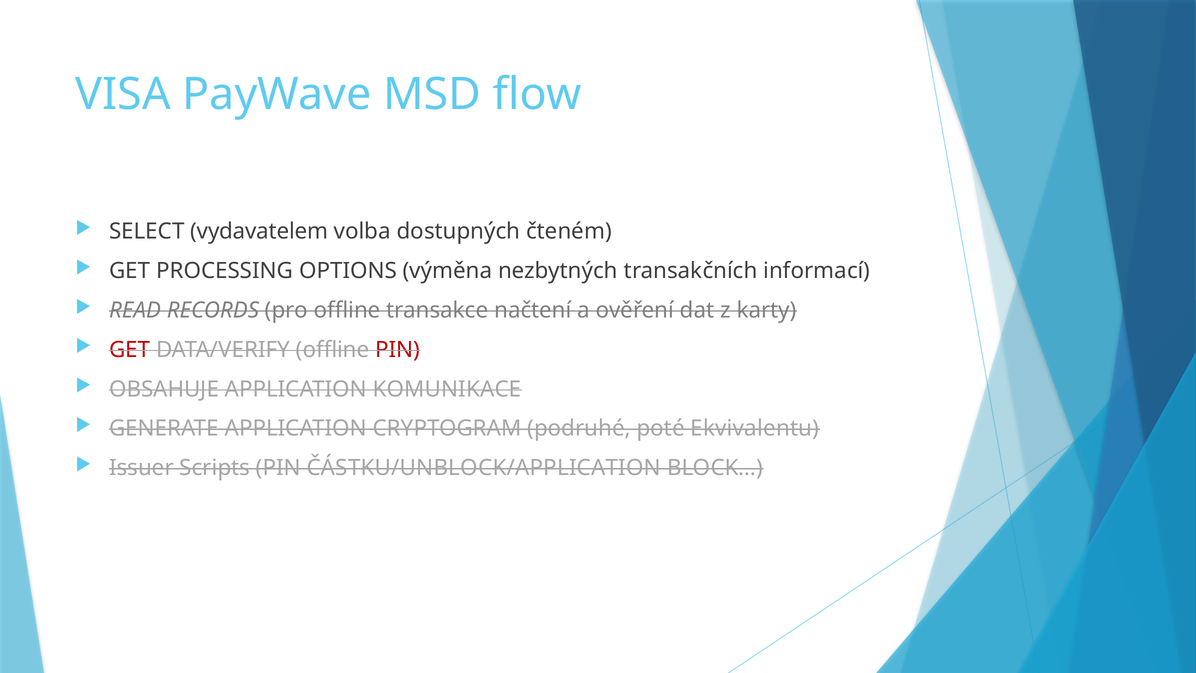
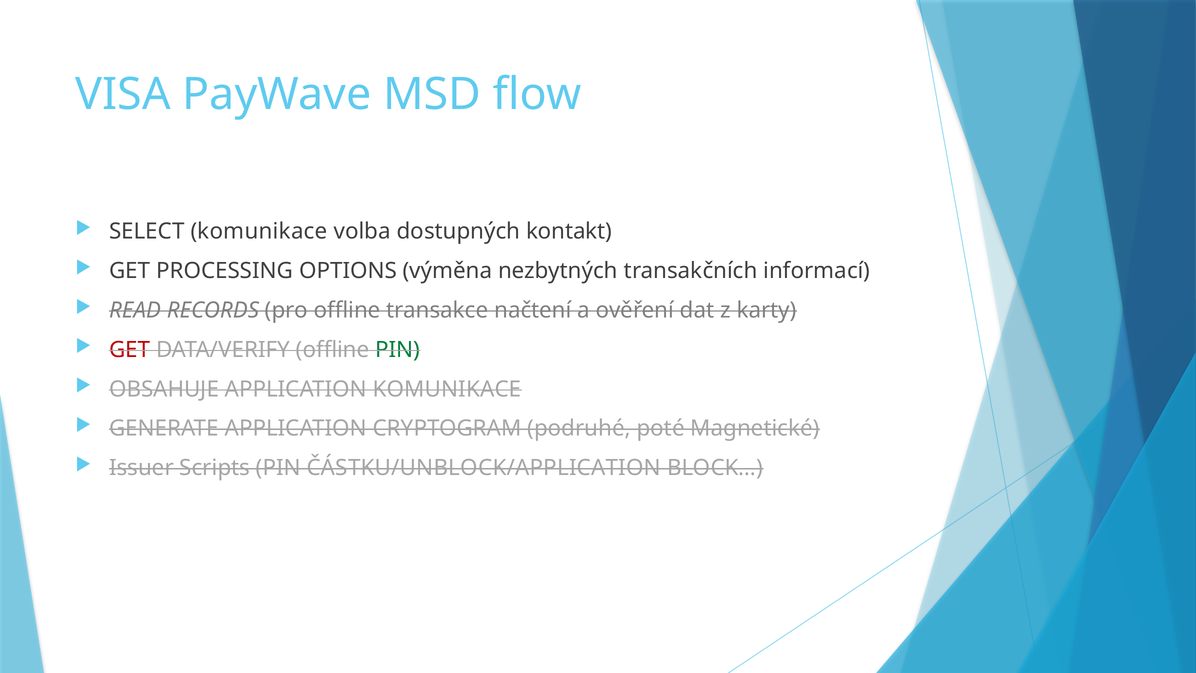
SELECT vydavatelem: vydavatelem -> komunikace (259, 231)
čteném: čteném -> kontakt (569, 231)
PIN colour: red -> green (398, 350)
Ekvivalentu: Ekvivalentu -> Magnetické (755, 428)
